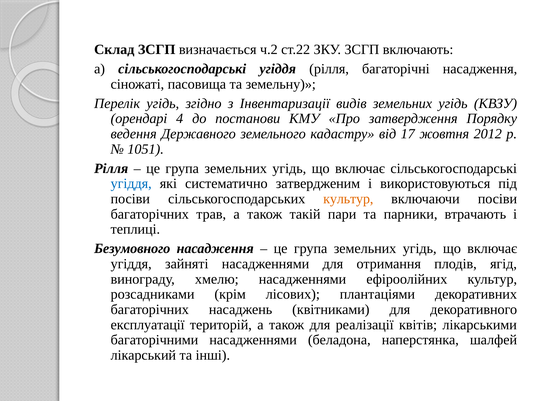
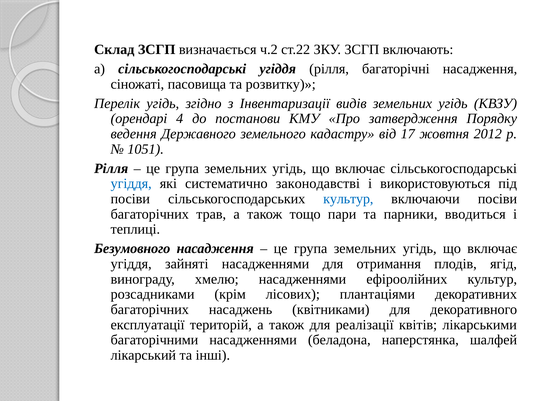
земельну: земельну -> розвитку (281, 84)
затвердженим: затвердженим -> законодавстві (318, 184)
культур colour: orange -> blue (348, 199)
такій: такій -> тощо (305, 214)
втрачають: втрачають -> вводиться (475, 214)
